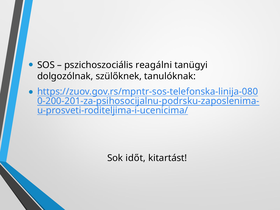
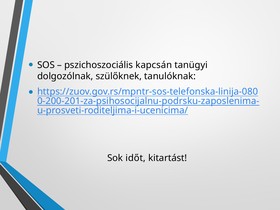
reagálni: reagálni -> kapcsán (154, 65)
